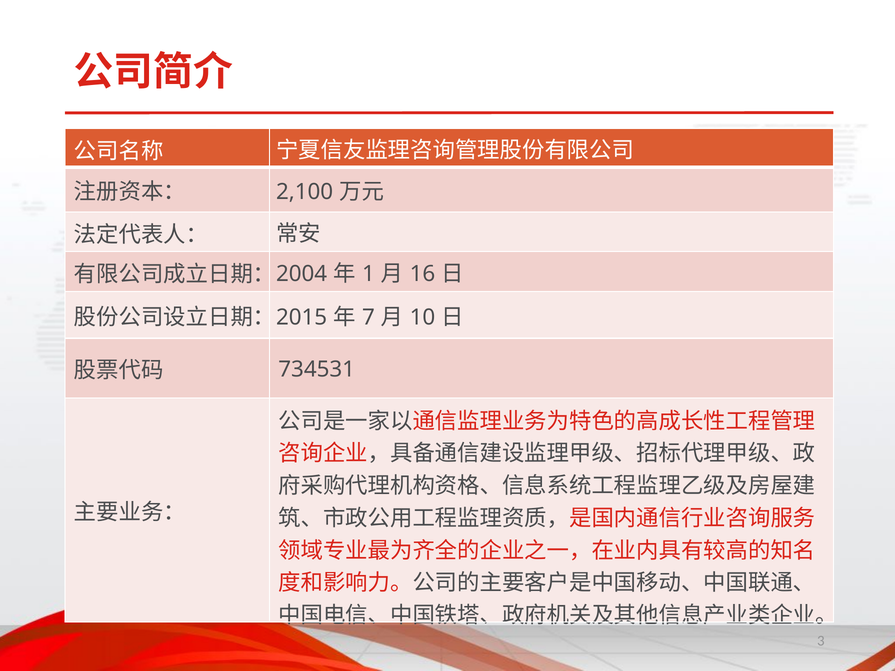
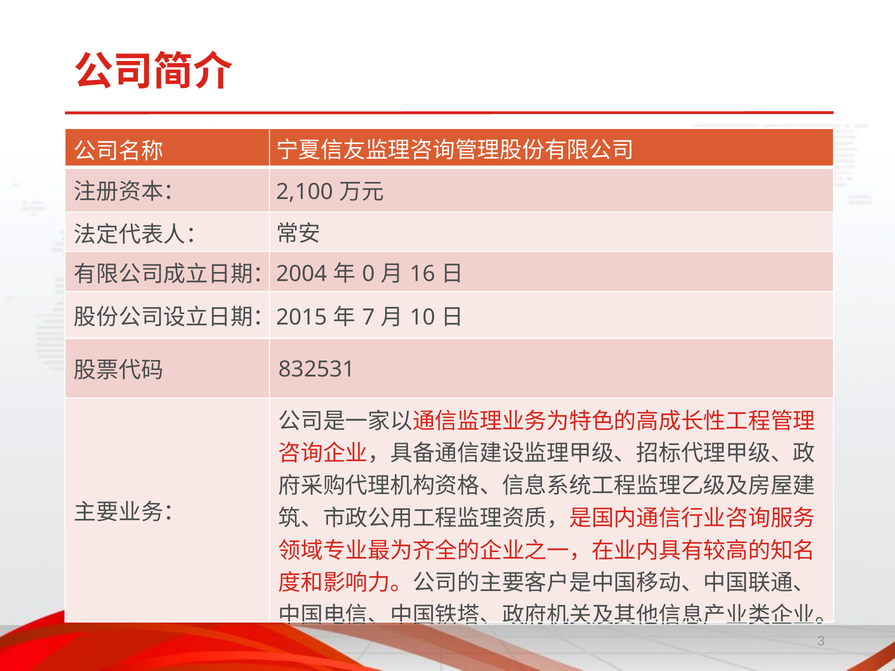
1: 1 -> 0 (369, 274)
734531: 734531 -> 832531 (317, 370)
